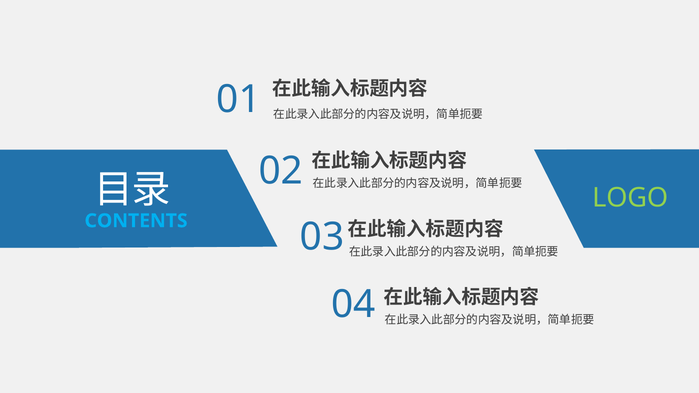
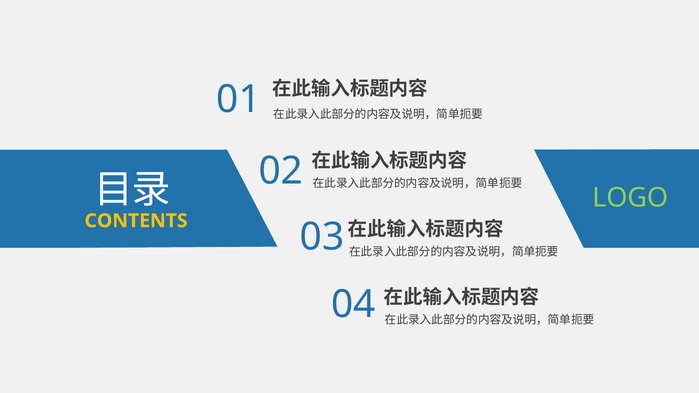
CONTENTS colour: light blue -> yellow (136, 221)
